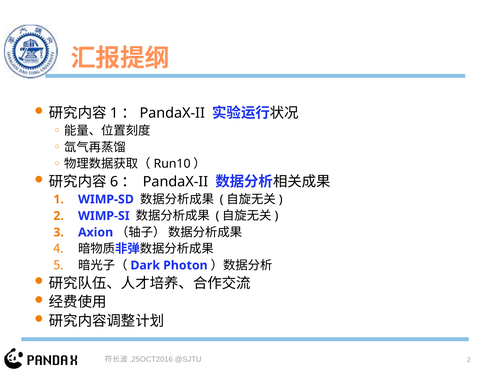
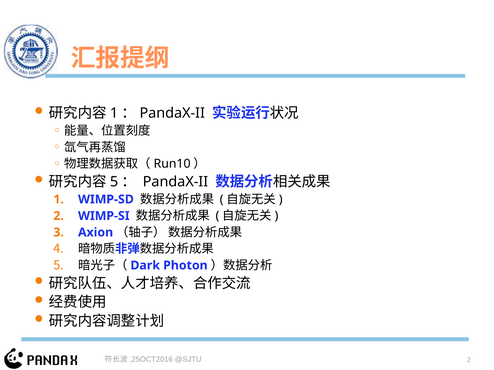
6: 6 -> 5 (114, 182)
